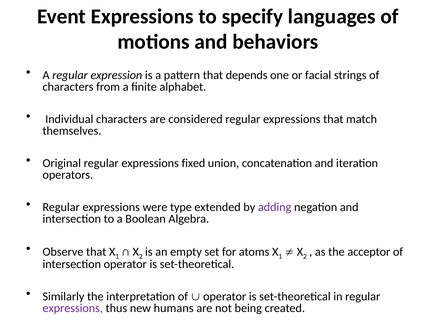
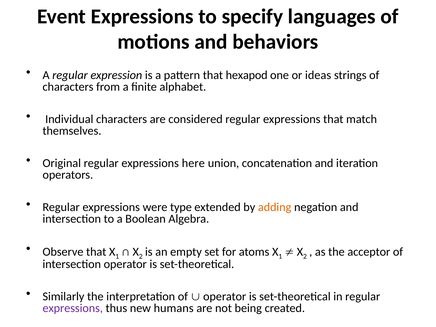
depends: depends -> hexapod (247, 75)
facial: facial -> ideas (318, 75)
fixed: fixed -> here (193, 163)
adding colour: purple -> orange (275, 207)
